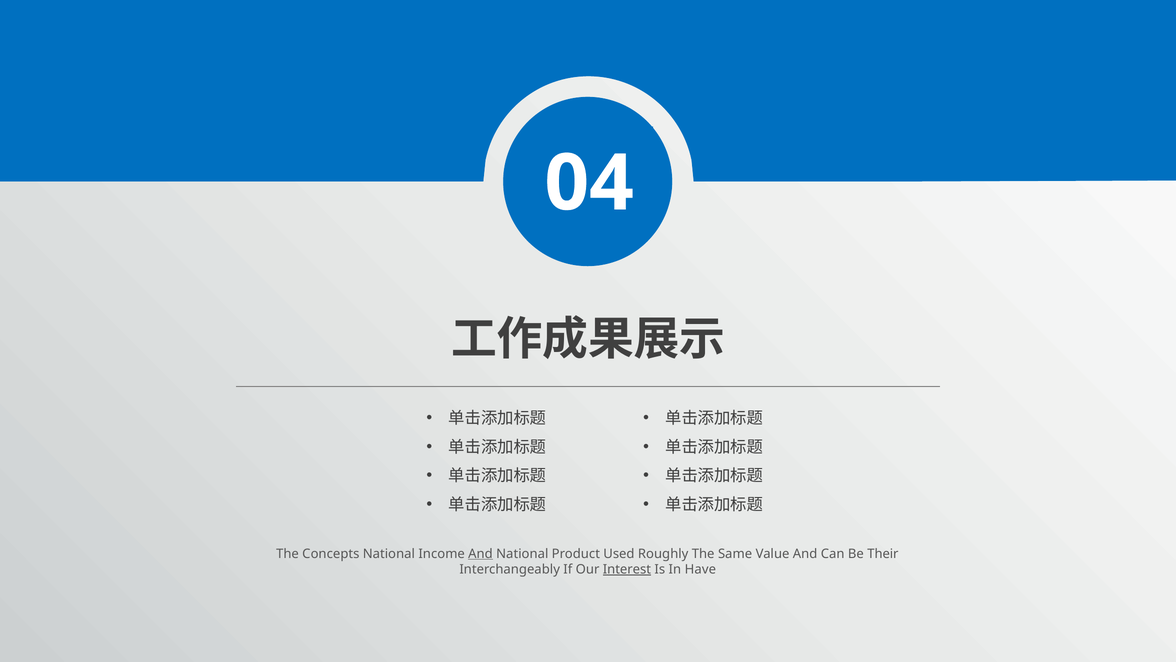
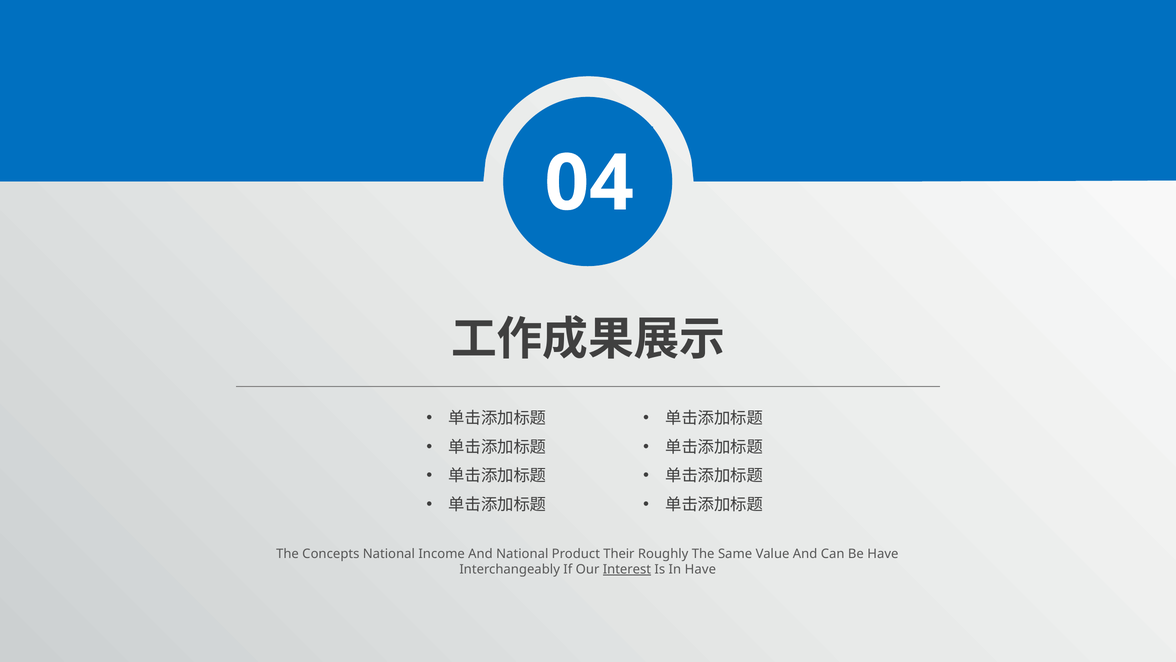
And underline: present -> none (480, 553)
Used: Used -> Their (619, 553)
Be Their: Their -> Have (883, 553)
